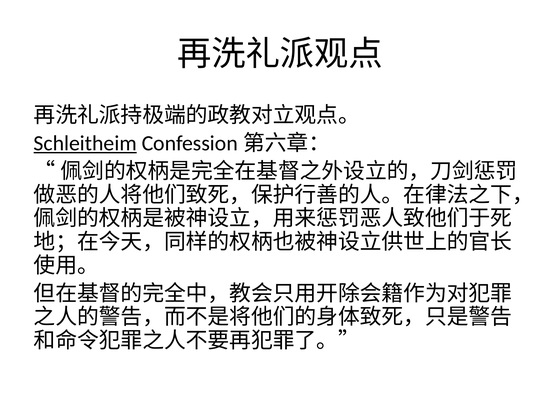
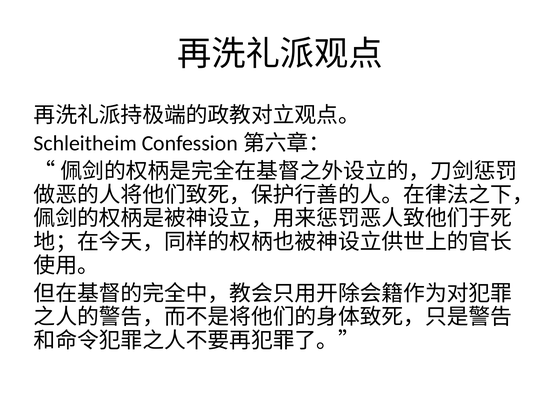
Schleitheim underline: present -> none (85, 143)
